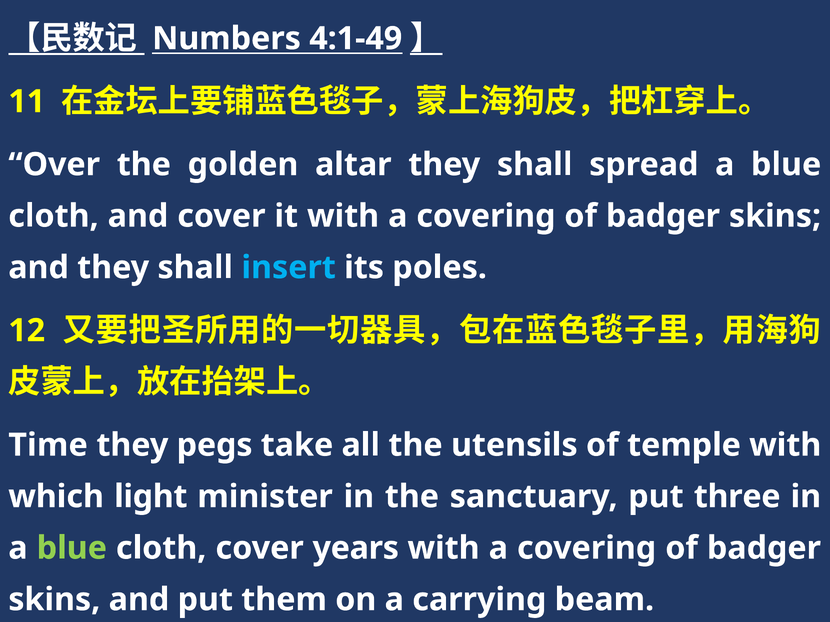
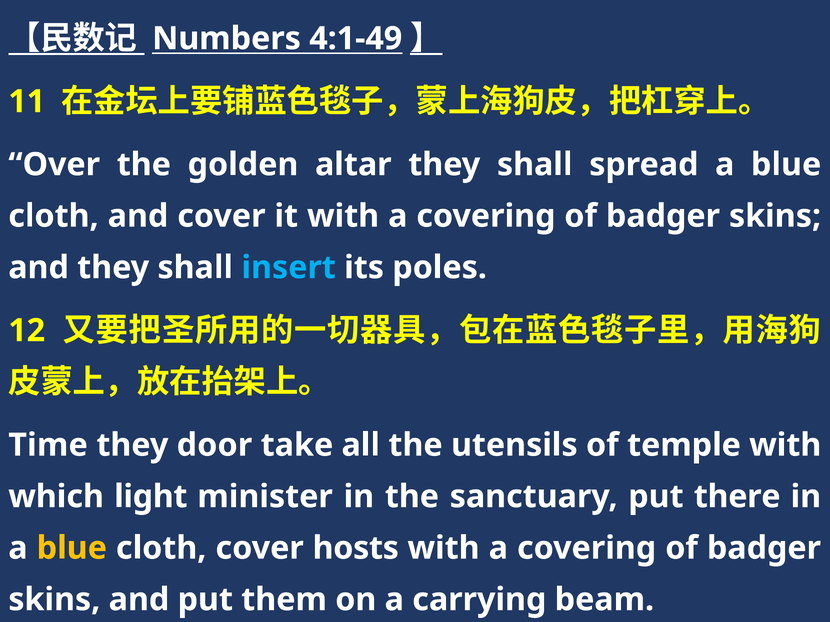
pegs: pegs -> door (214, 445)
three: three -> there (737, 497)
blue colour: light green -> yellow (72, 548)
years: years -> hosts (356, 548)
